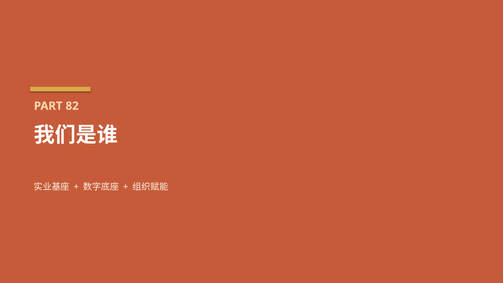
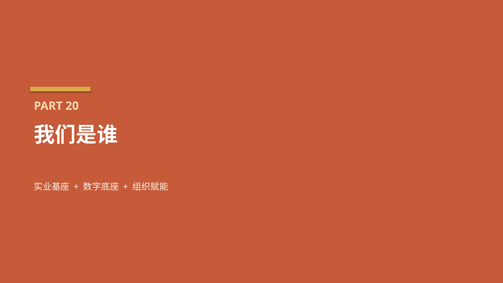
82: 82 -> 20 (72, 106)
